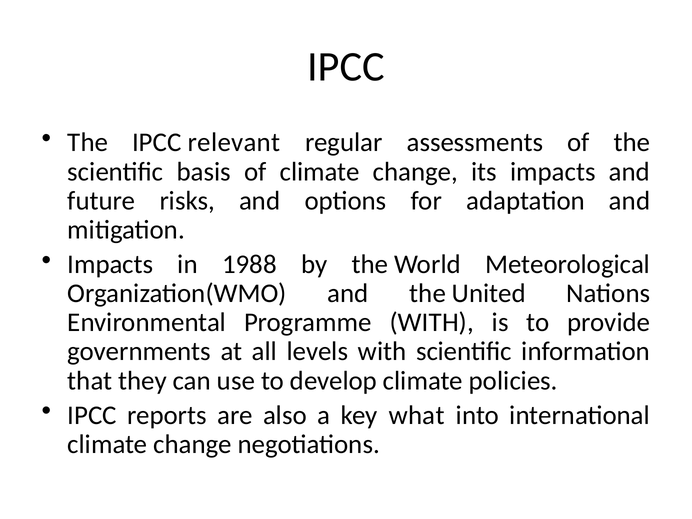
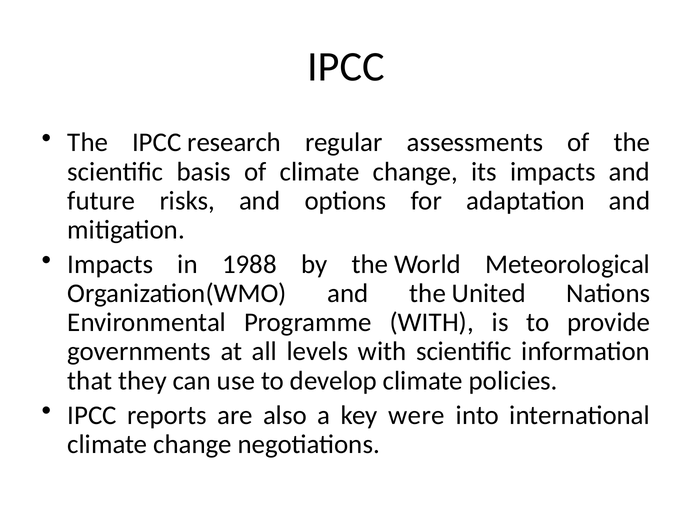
relevant: relevant -> research (234, 143)
what: what -> were (417, 415)
